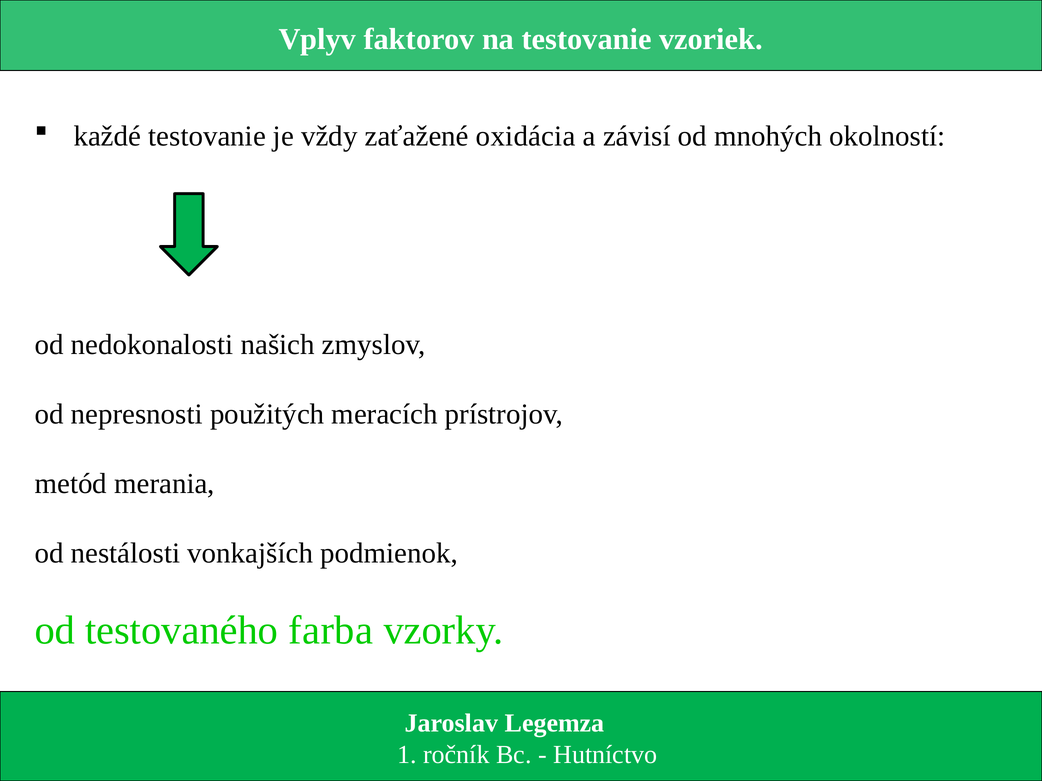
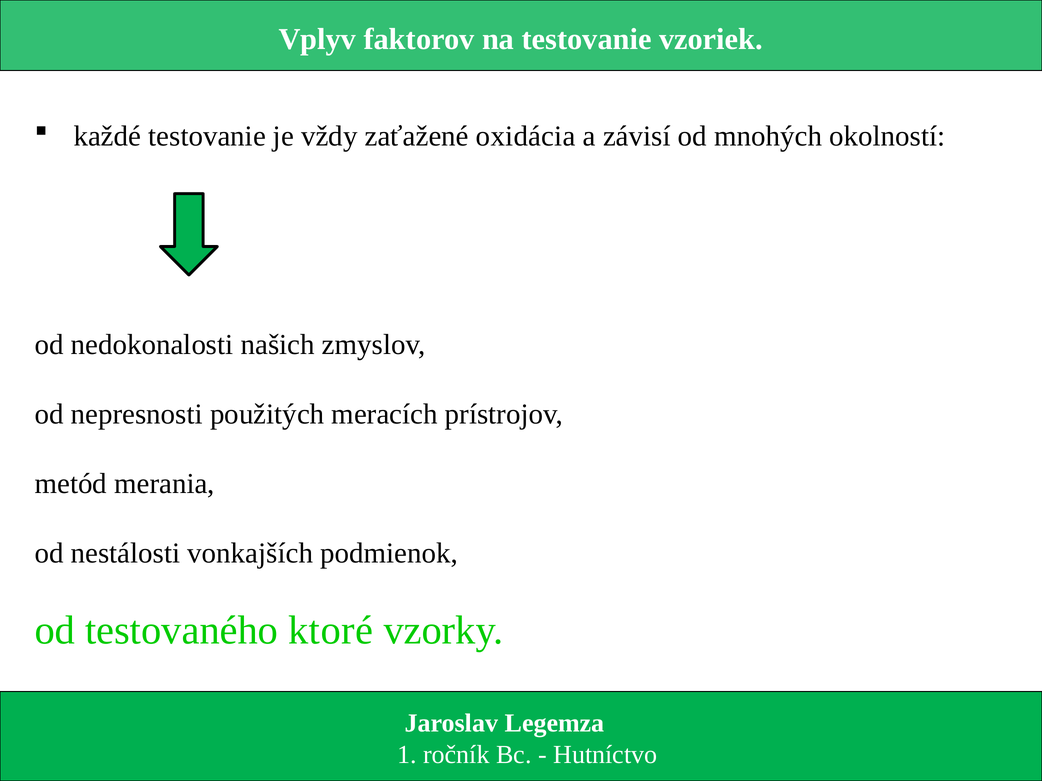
farba: farba -> ktoré (331, 631)
